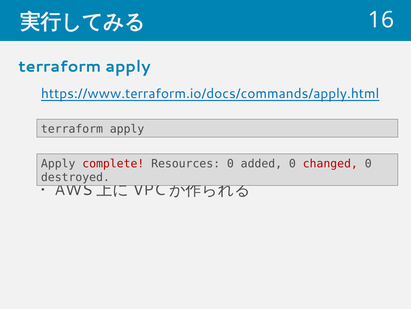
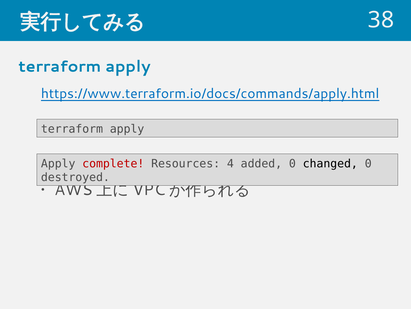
16: 16 -> 38 (381, 20)
Resources 0: 0 -> 4 (230, 163)
changed colour: red -> black (330, 163)
